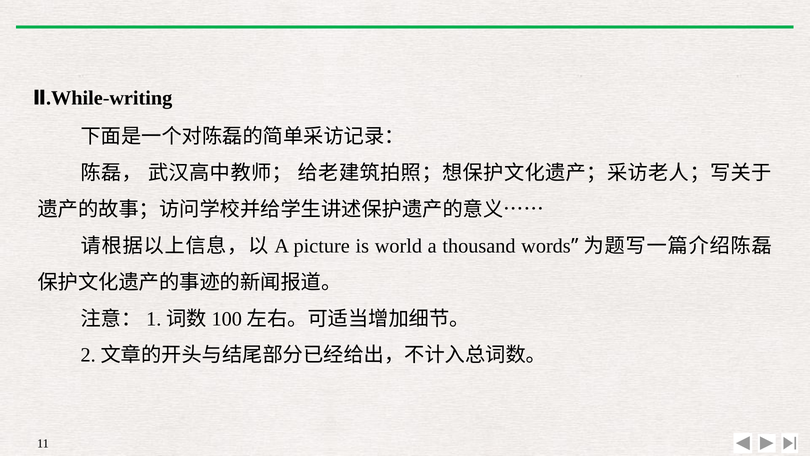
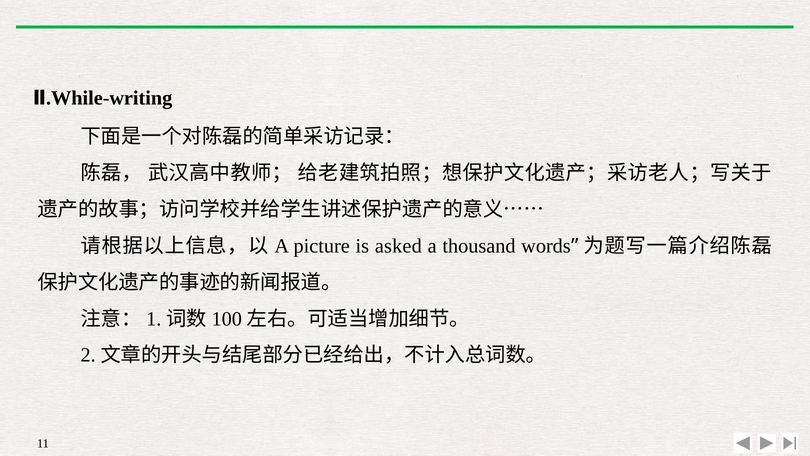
world: world -> asked (398, 246)
